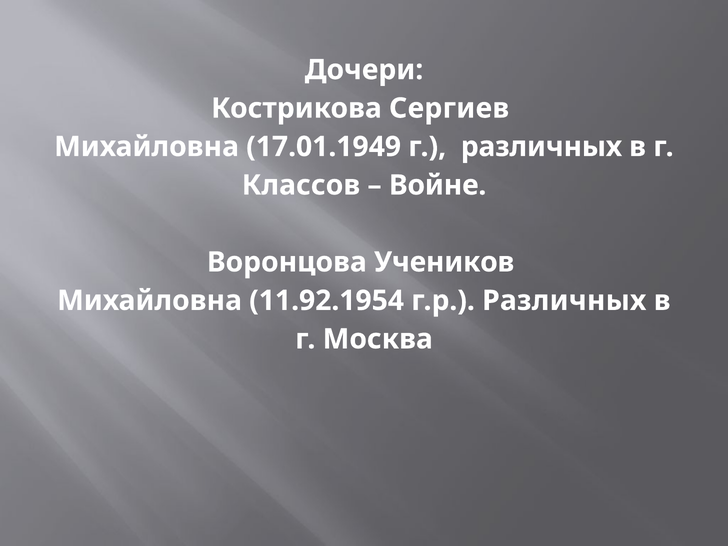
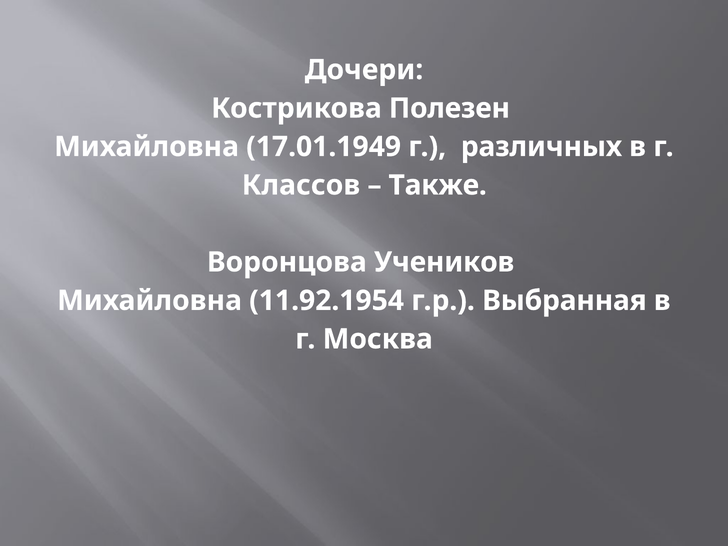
Сергиев: Сергиев -> Полезен (449, 108)
Войне: Войне -> Также (438, 185)
г.р Различных: Различных -> Выбранная (564, 301)
